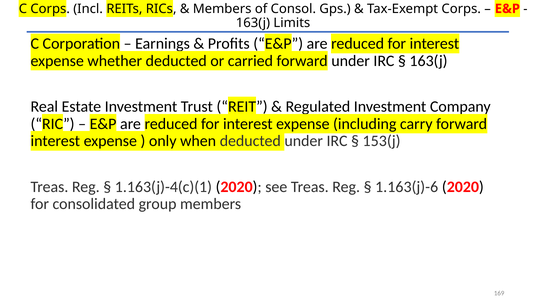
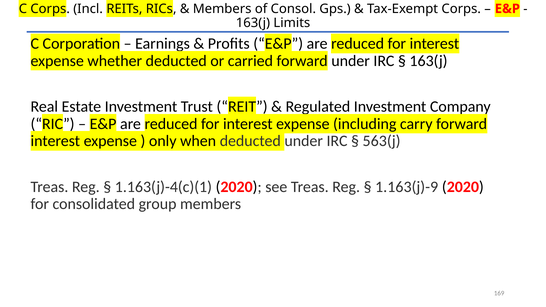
153(j: 153(j -> 563(j (382, 141)
1.163(j)-6: 1.163(j)-6 -> 1.163(j)-9 (407, 187)
